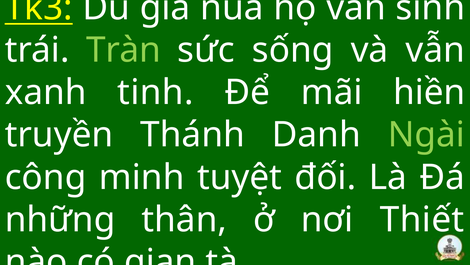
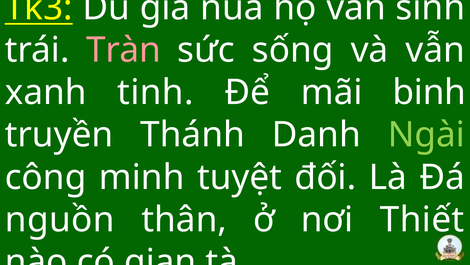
Tràn colour: light green -> pink (124, 50)
hiền: hiền -> binh (429, 92)
những: những -> nguồn (60, 219)
